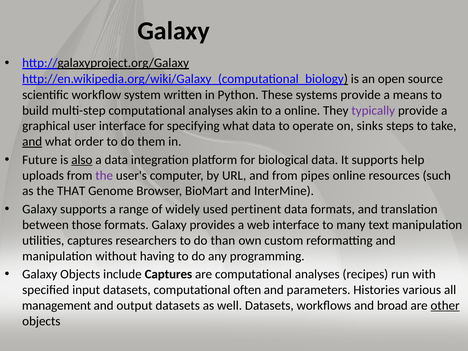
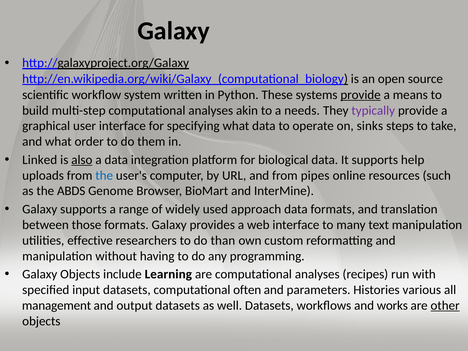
provide underline: none -> present (361, 95)
a online: online -> needs (302, 110)
and underline: present -> none (32, 142)
Future: Future -> Linked (40, 160)
the colour: purple -> blue (104, 175)
THAT: THAT -> ABDS (71, 191)
pertinent: pertinent -> approach (256, 209)
utilities captures: captures -> effective (90, 240)
include Captures: Captures -> Learning (168, 274)
broad: broad -> works (392, 305)
